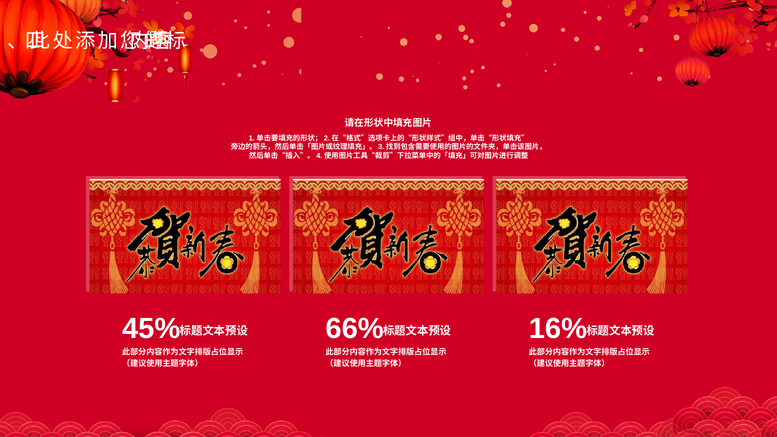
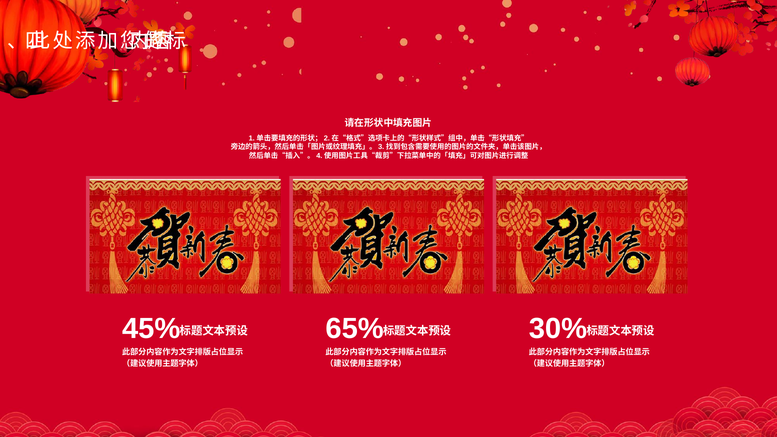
66%: 66% -> 65% (355, 329)
16%: 16% -> 30% (558, 329)
